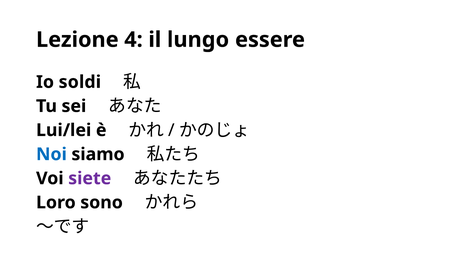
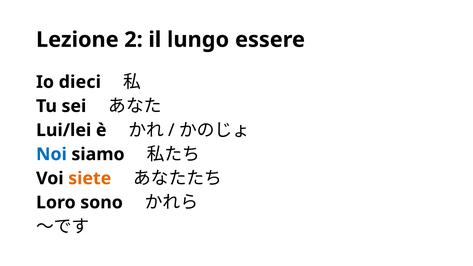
4: 4 -> 2 (133, 40)
soldi: soldi -> dieci (80, 82)
siete colour: purple -> orange (90, 178)
